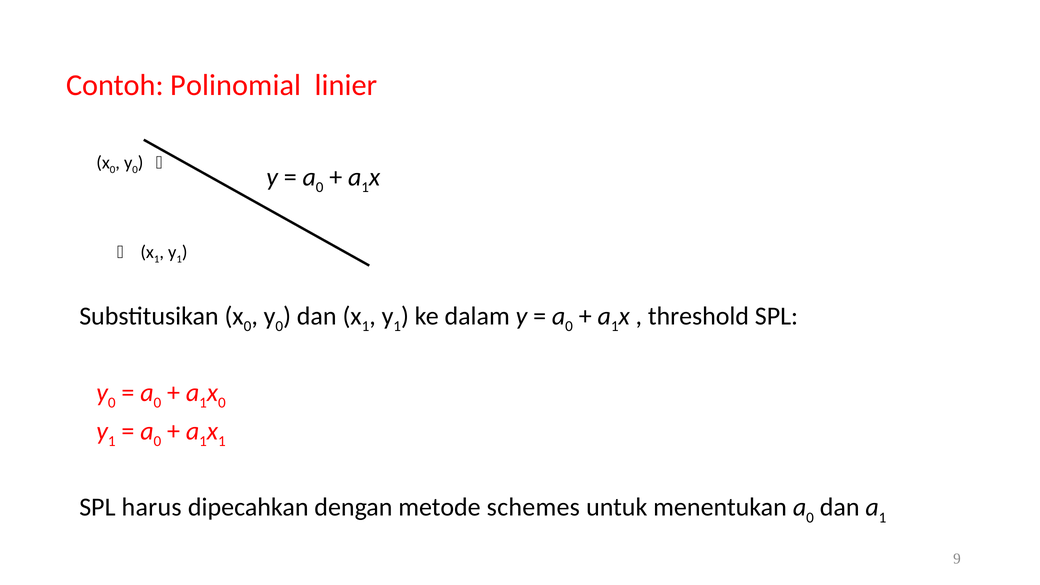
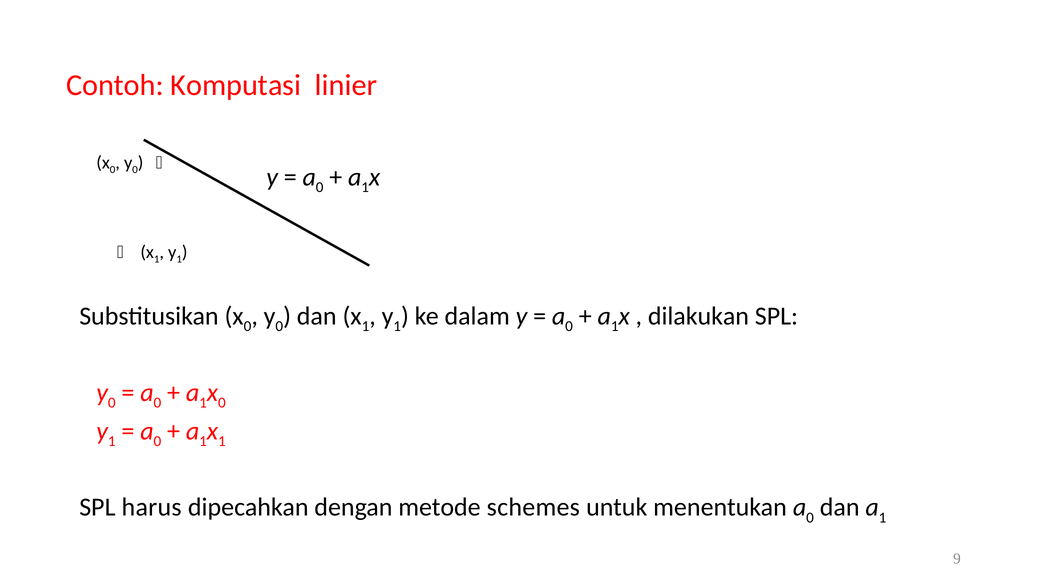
Polinomial: Polinomial -> Komputasi (236, 85)
threshold: threshold -> dilakukan (698, 316)
